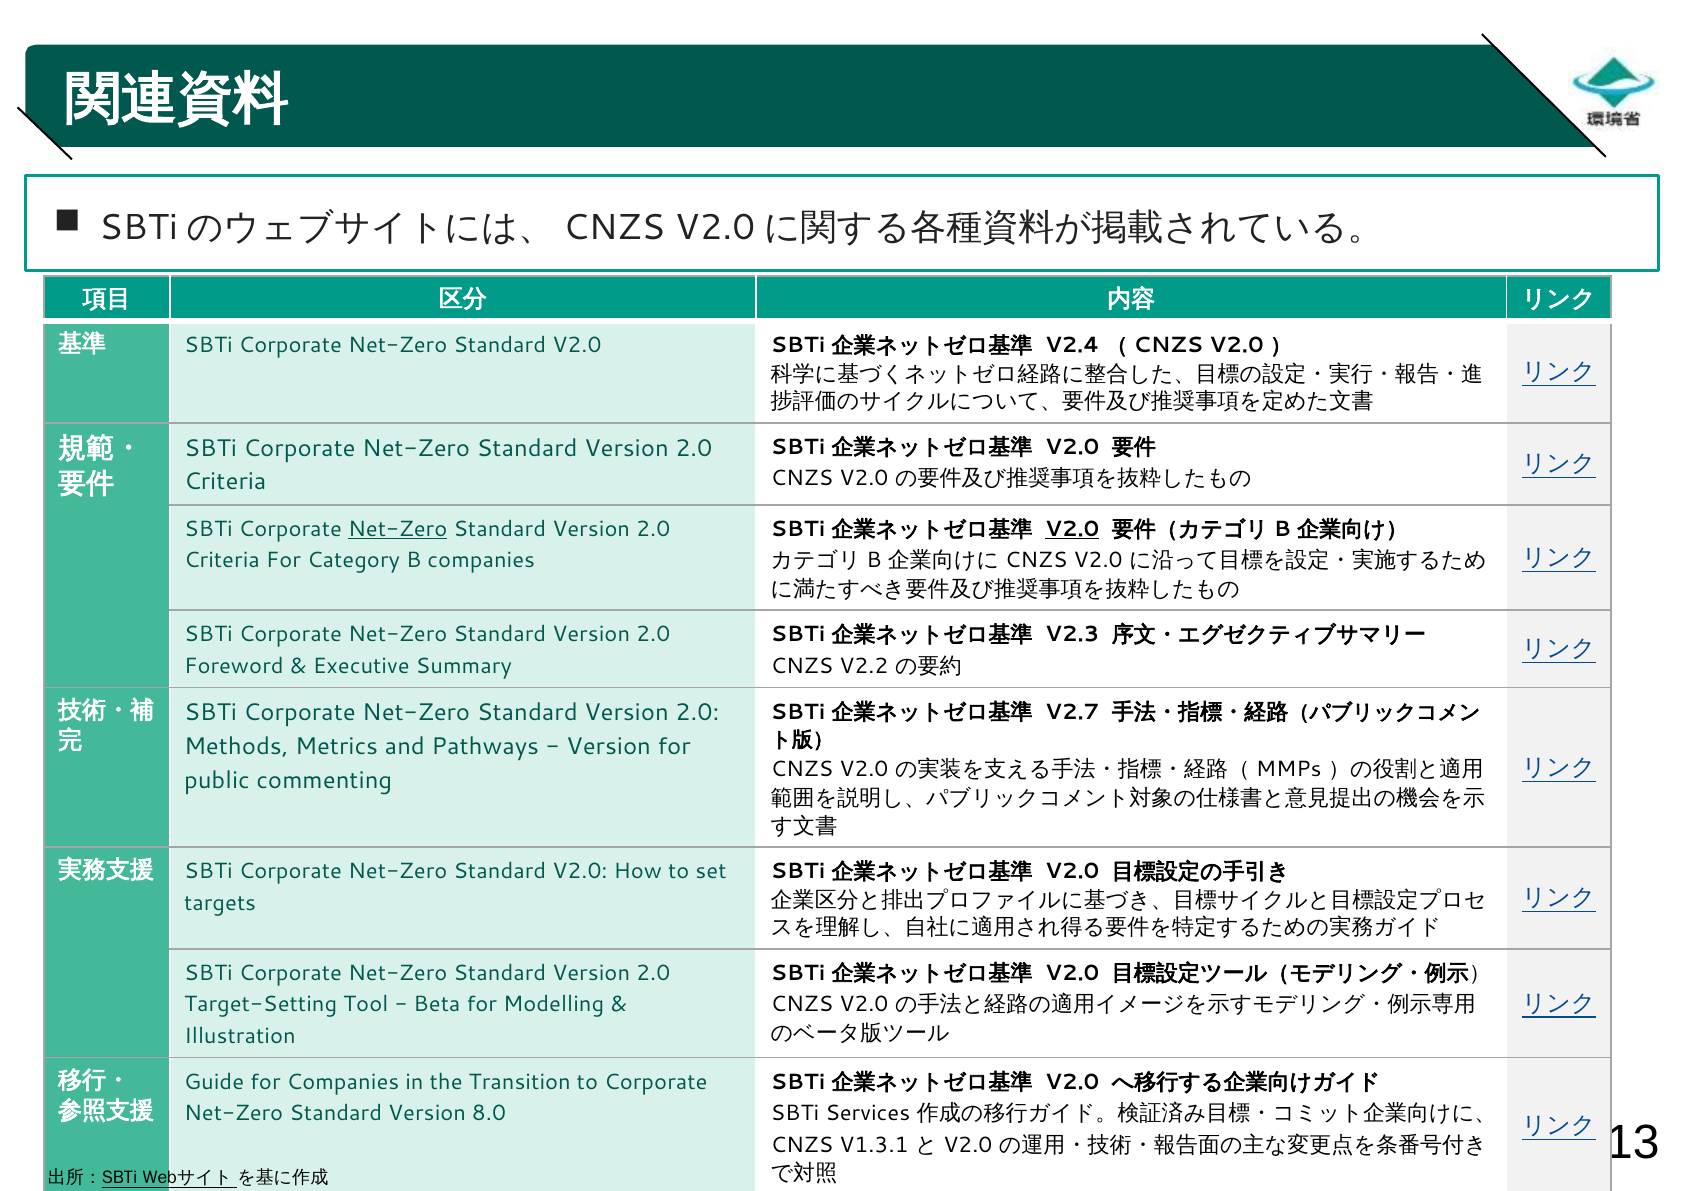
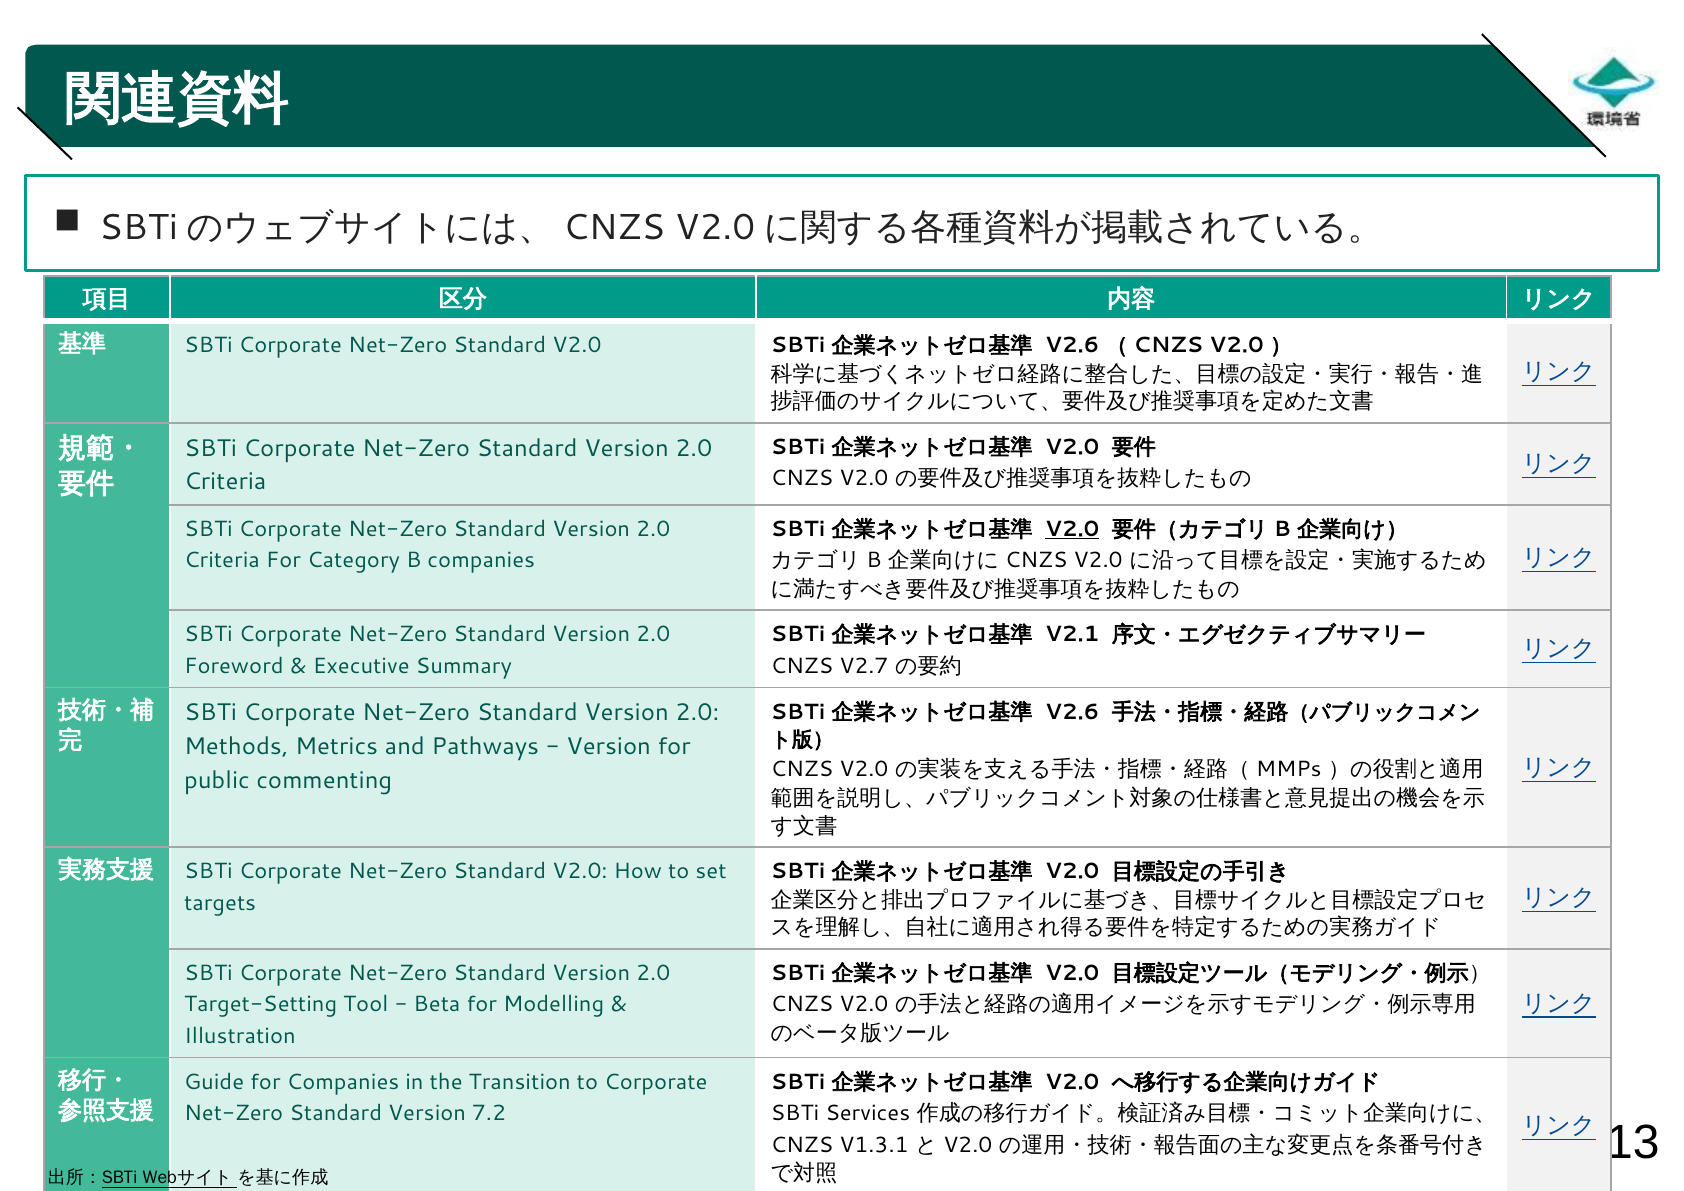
V2.4: V2.4 -> V2.6 (1072, 345)
Net-Zero underline: present -> none (398, 529)
V2.3: V2.3 -> V2.1 (1072, 634)
V2.2: V2.2 -> V2.7 (864, 666)
V2.7: V2.7 -> V2.6 (1072, 712)
8.0: 8.0 -> 7.2 (489, 1113)
